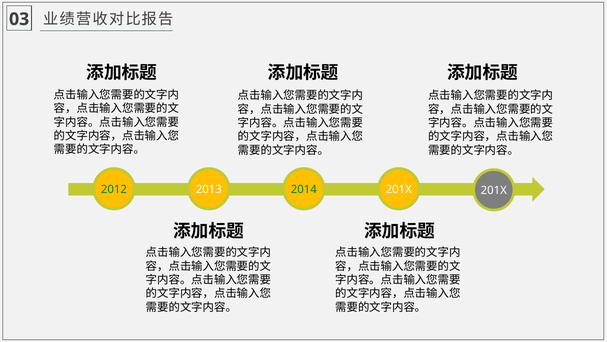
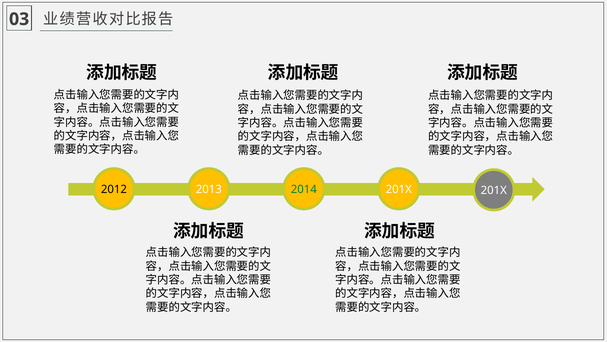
2012 colour: green -> black (114, 189)
